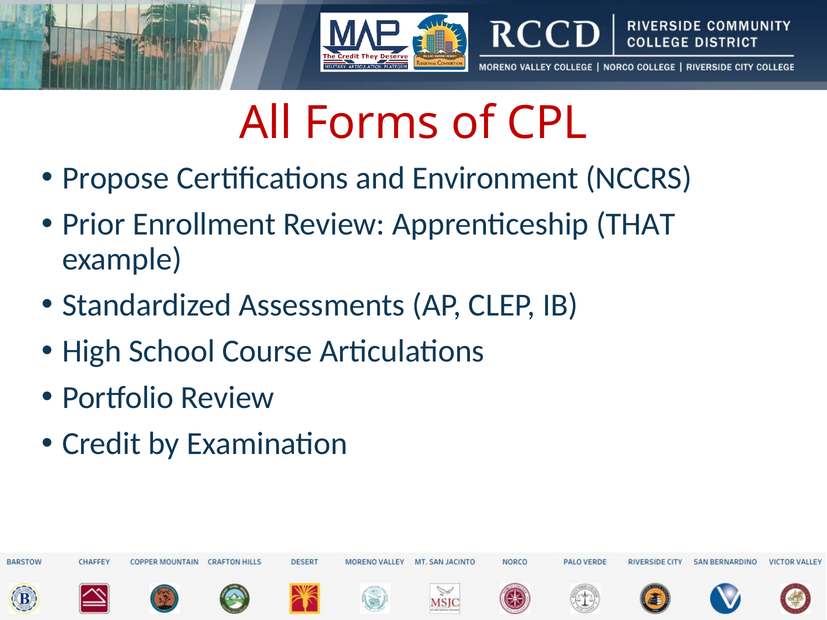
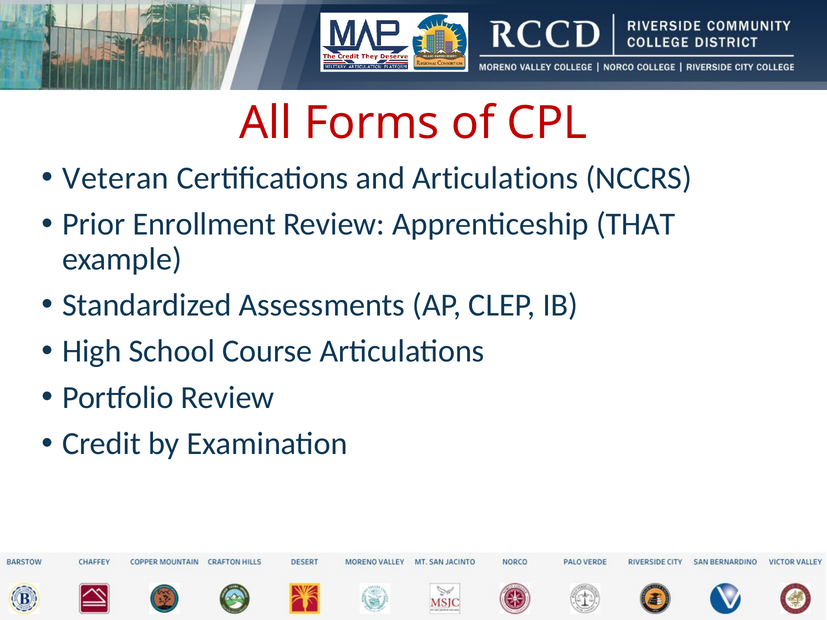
Propose: Propose -> Veteran (116, 178)
and Environment: Environment -> Articulations (495, 178)
